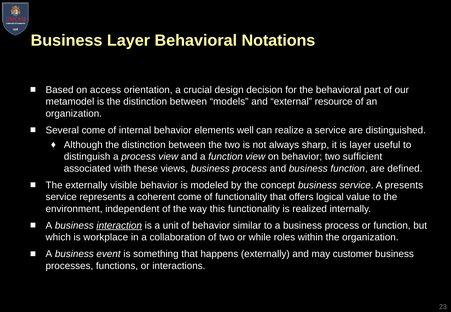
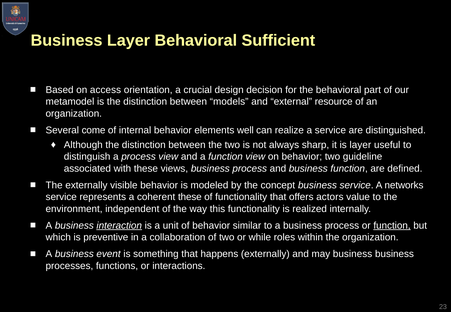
Notations: Notations -> Sufficient (278, 41)
sufficient: sufficient -> guideline (363, 157)
presents: presents -> networks (404, 185)
coherent come: come -> these (190, 197)
logical: logical -> actors (330, 197)
function underline: none -> present (392, 226)
workplace: workplace -> preventive (106, 237)
may customer: customer -> business (353, 254)
